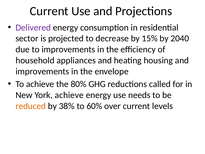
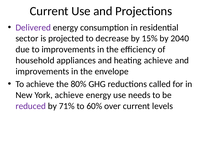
heating housing: housing -> achieve (158, 60)
reduced colour: orange -> purple (31, 106)
38%: 38% -> 71% (67, 106)
